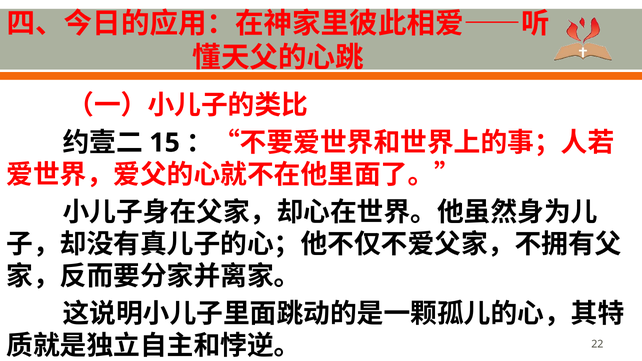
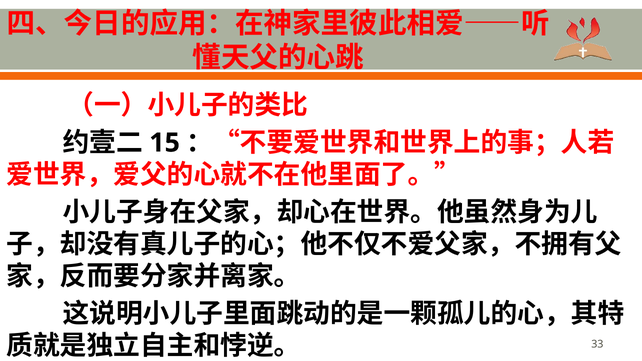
22: 22 -> 33 (597, 344)
